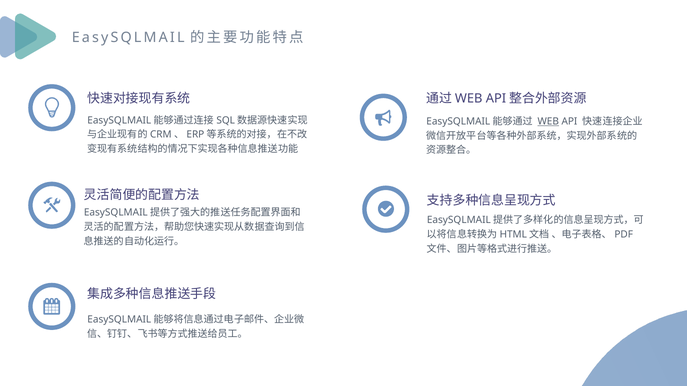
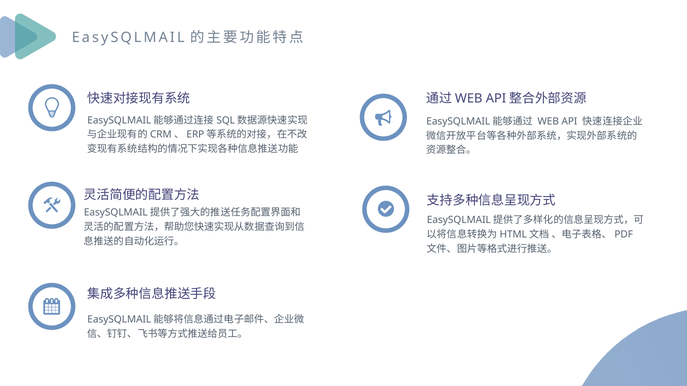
WEB underline: present -> none (548, 121)
